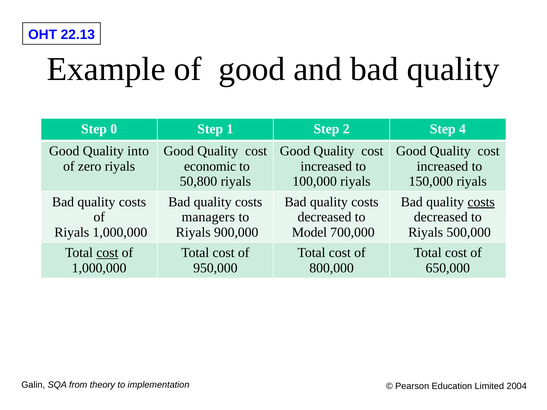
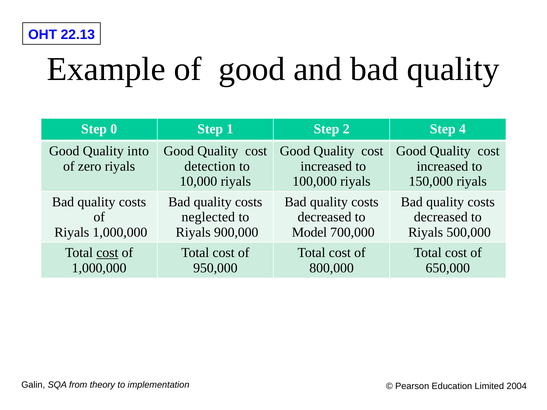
economic: economic -> detection (210, 166)
50,800: 50,800 -> 10,000 (198, 181)
costs underline: present -> none (481, 202)
managers: managers -> neglected (208, 217)
